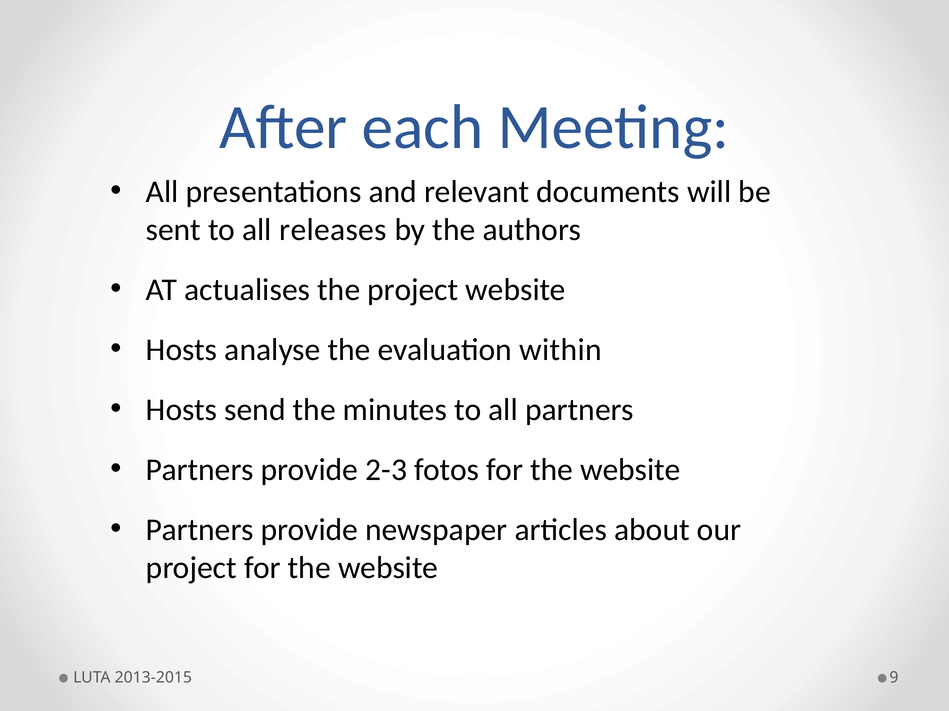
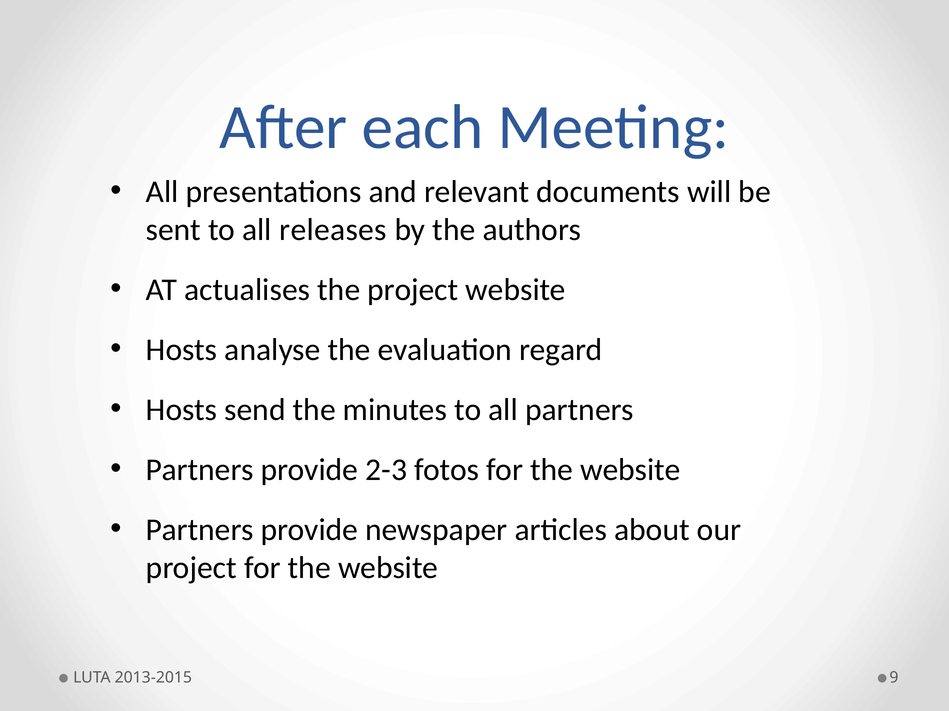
within: within -> regard (561, 350)
